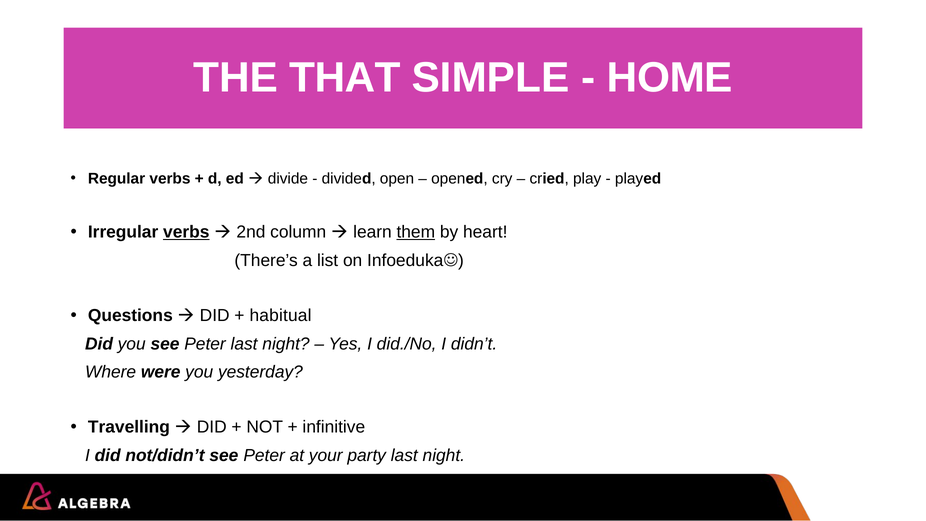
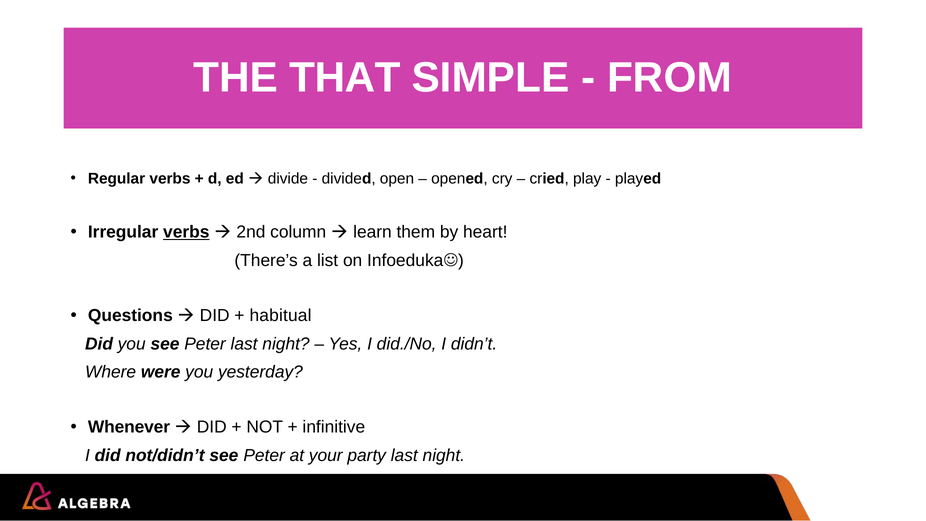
HOME: HOME -> FROM (670, 78)
them underline: present -> none (416, 232)
Travelling: Travelling -> Whenever (129, 427)
